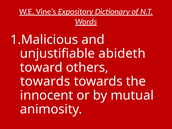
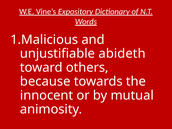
towards: towards -> because (45, 81)
